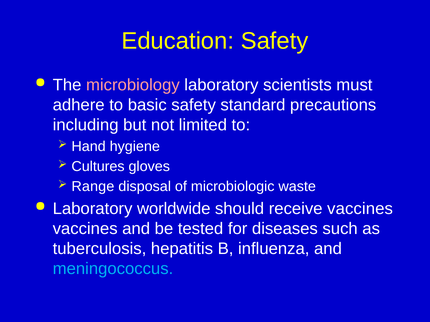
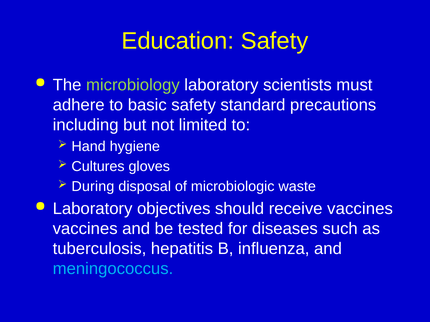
microbiology colour: pink -> light green (133, 85)
Range: Range -> During (93, 187)
worldwide: worldwide -> objectives (174, 209)
